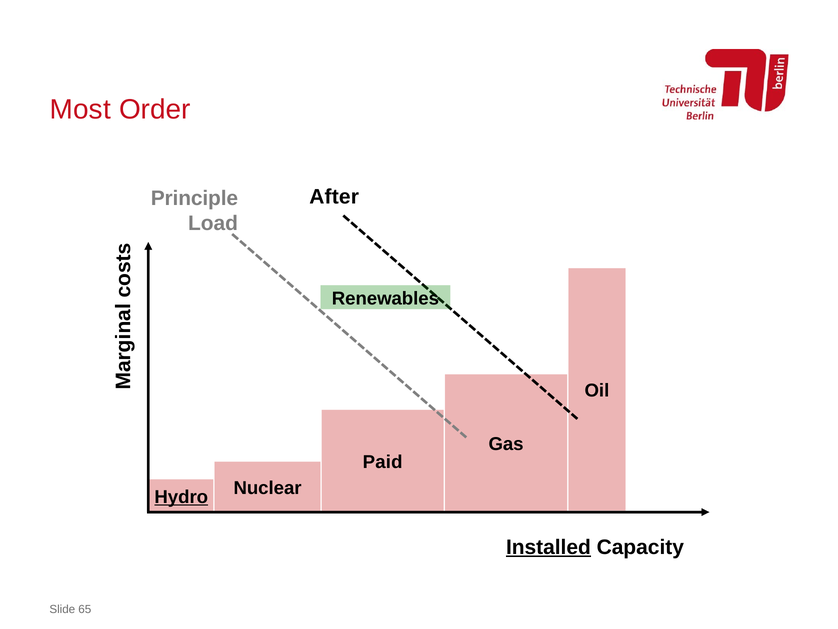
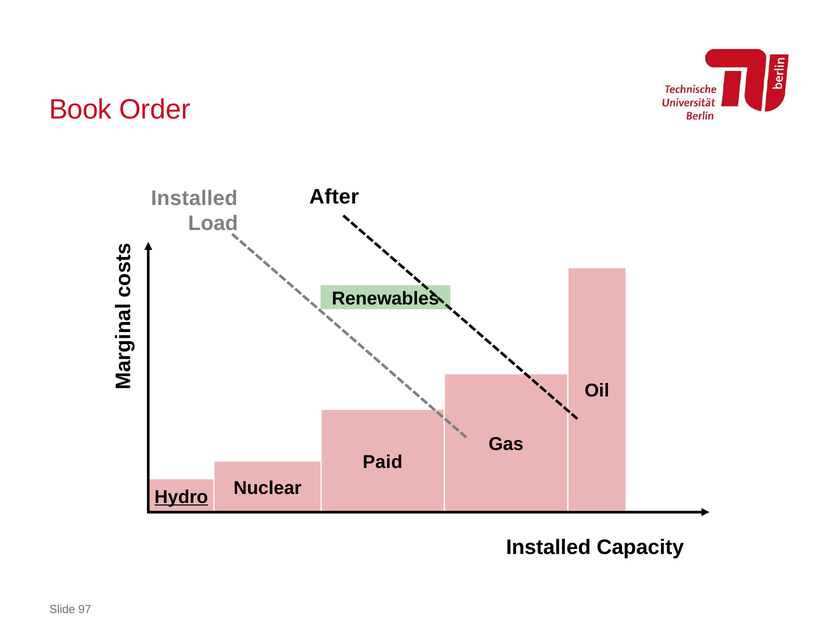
Most: Most -> Book (81, 110)
Principle: Principle -> Installed (194, 198)
Installed underline: present -> none (548, 547)
65: 65 -> 97 (85, 609)
